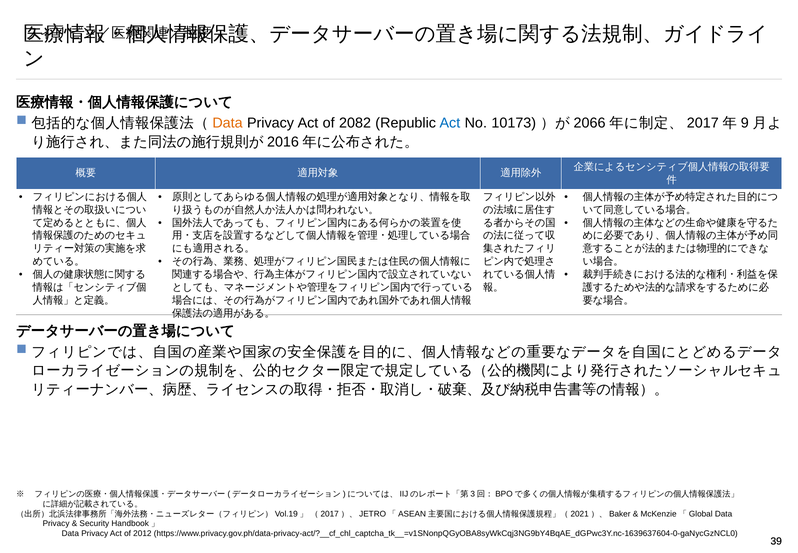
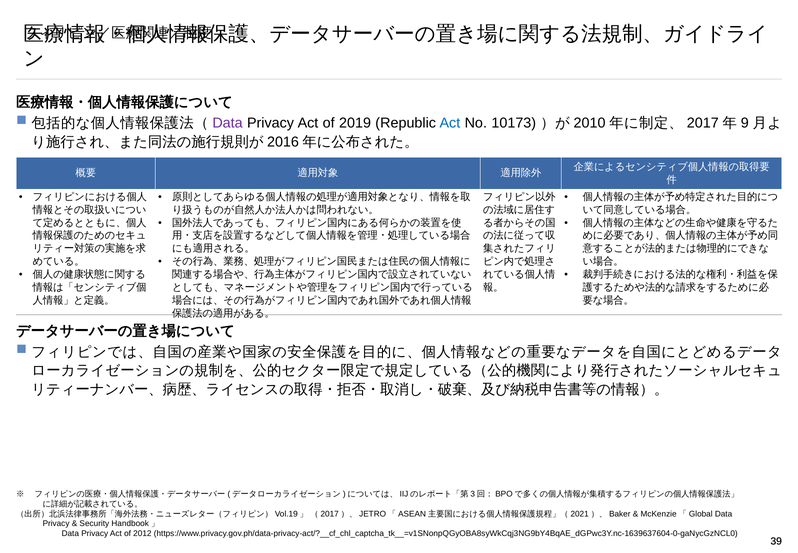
Data colour: orange -> purple (228, 123)
2082: 2082 -> 2019 (355, 123)
2066: 2066 -> 2010 (590, 123)
